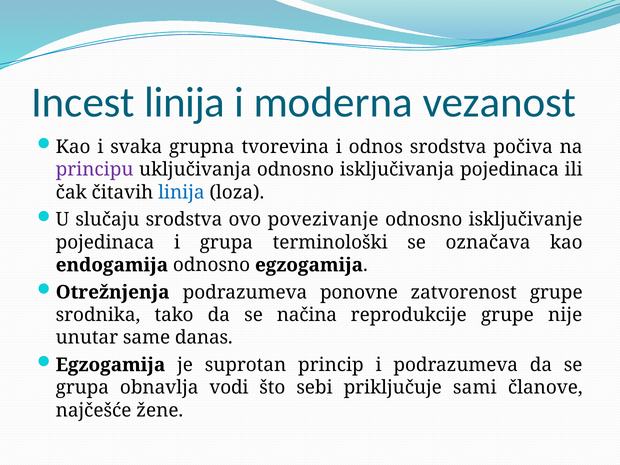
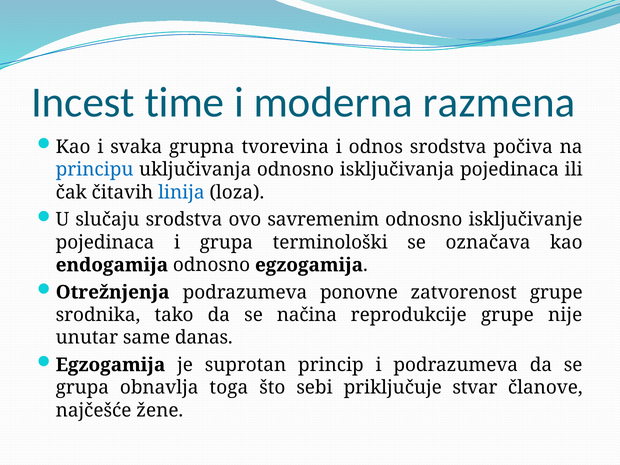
Incest linija: linija -> time (184, 102)
vezanost: vezanost -> razmena (499, 102)
principu colour: purple -> blue (95, 170)
povezivanje: povezivanje -> savremenim (323, 220)
vodi: vodi -> toga (229, 388)
sami: sami -> stvar (475, 388)
